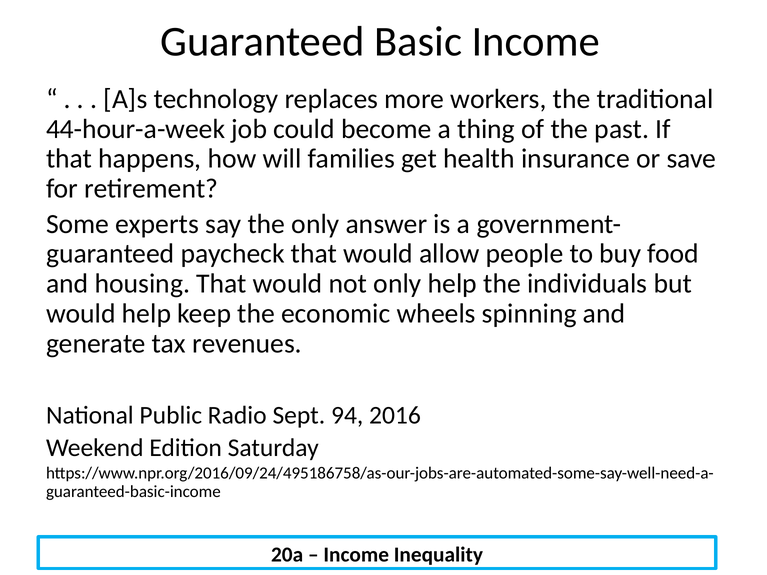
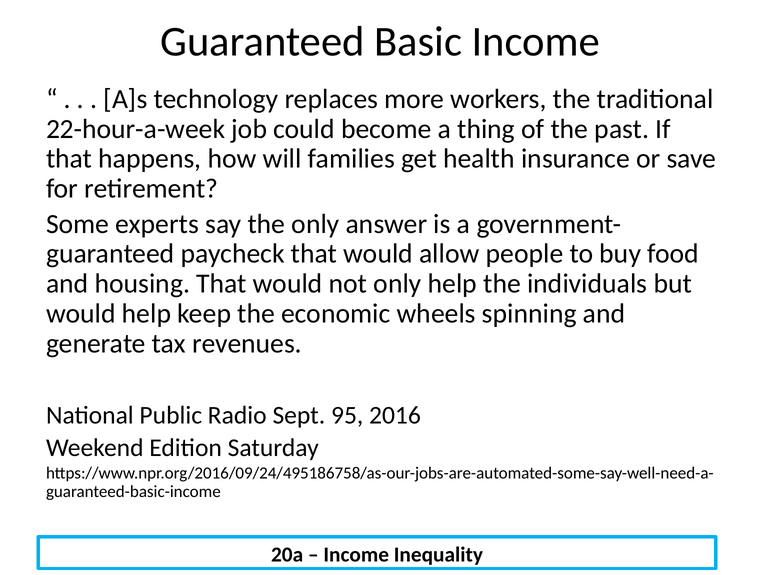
44-hour-a-week: 44-hour-a-week -> 22-hour-a-week (136, 129)
94: 94 -> 95 (347, 416)
